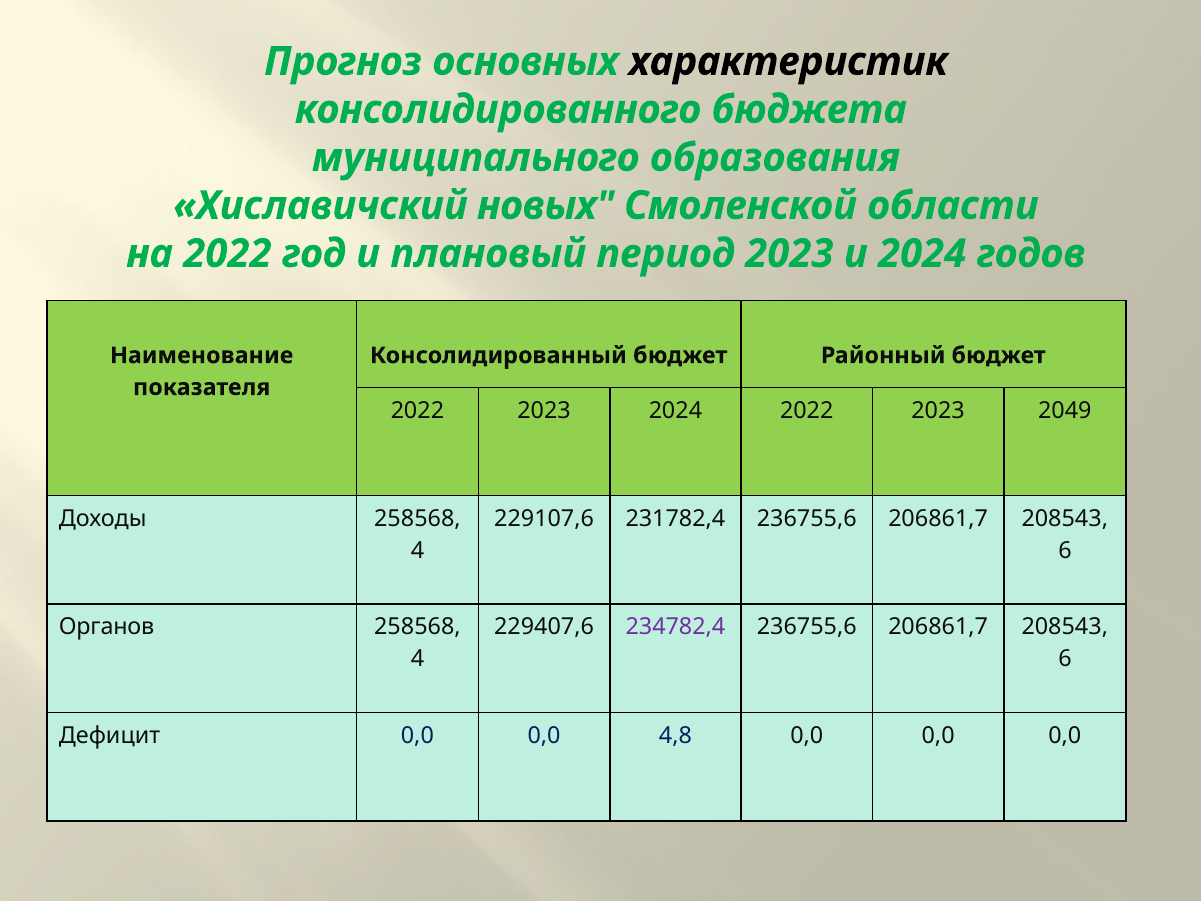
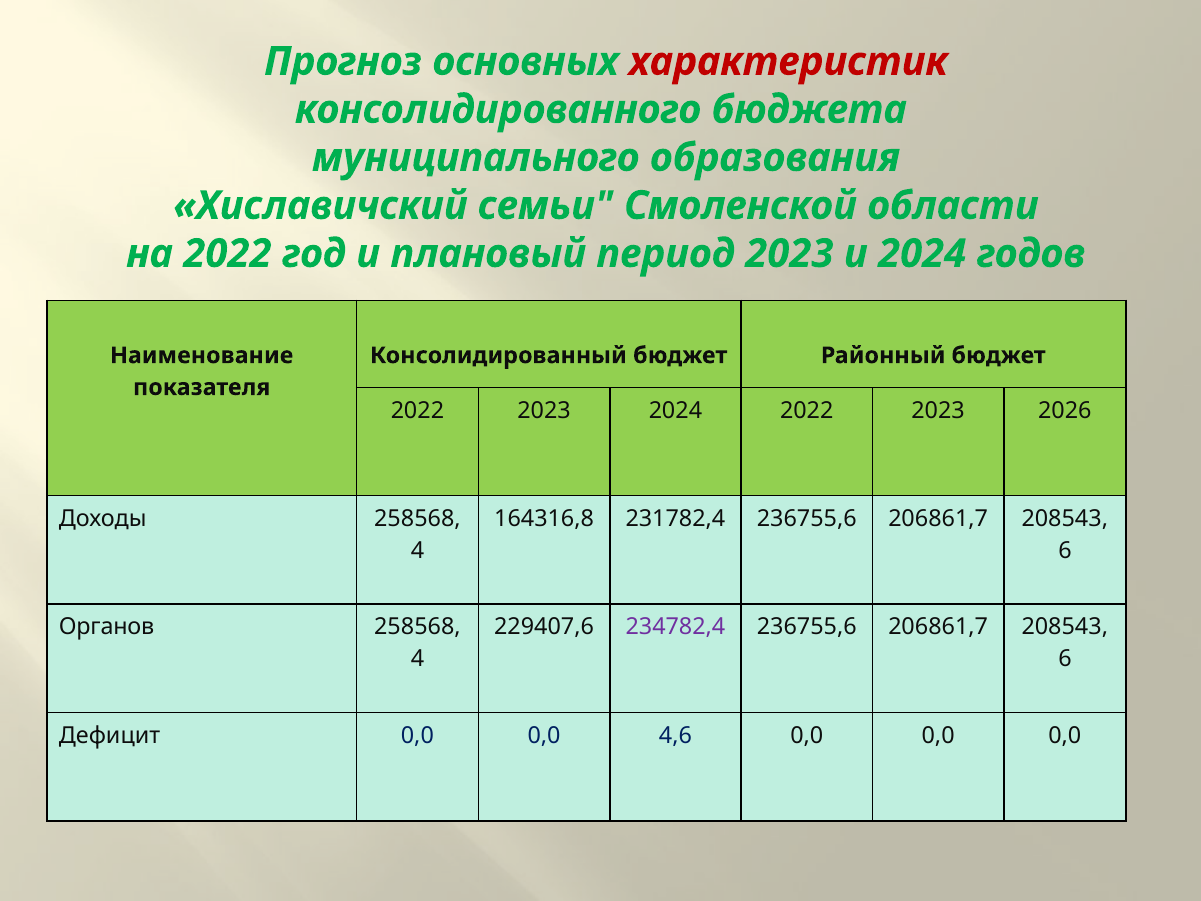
характеристик colour: black -> red (789, 62)
новых: новых -> семьи (546, 206)
2049: 2049 -> 2026 (1065, 411)
229107,6: 229107,6 -> 164316,8 (544, 518)
4,8: 4,8 -> 4,6 (675, 736)
